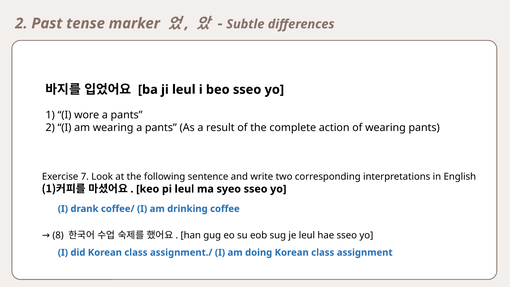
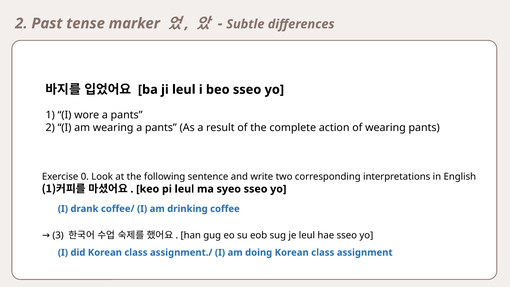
7: 7 -> 0 (85, 177)
8: 8 -> 3 (58, 235)
